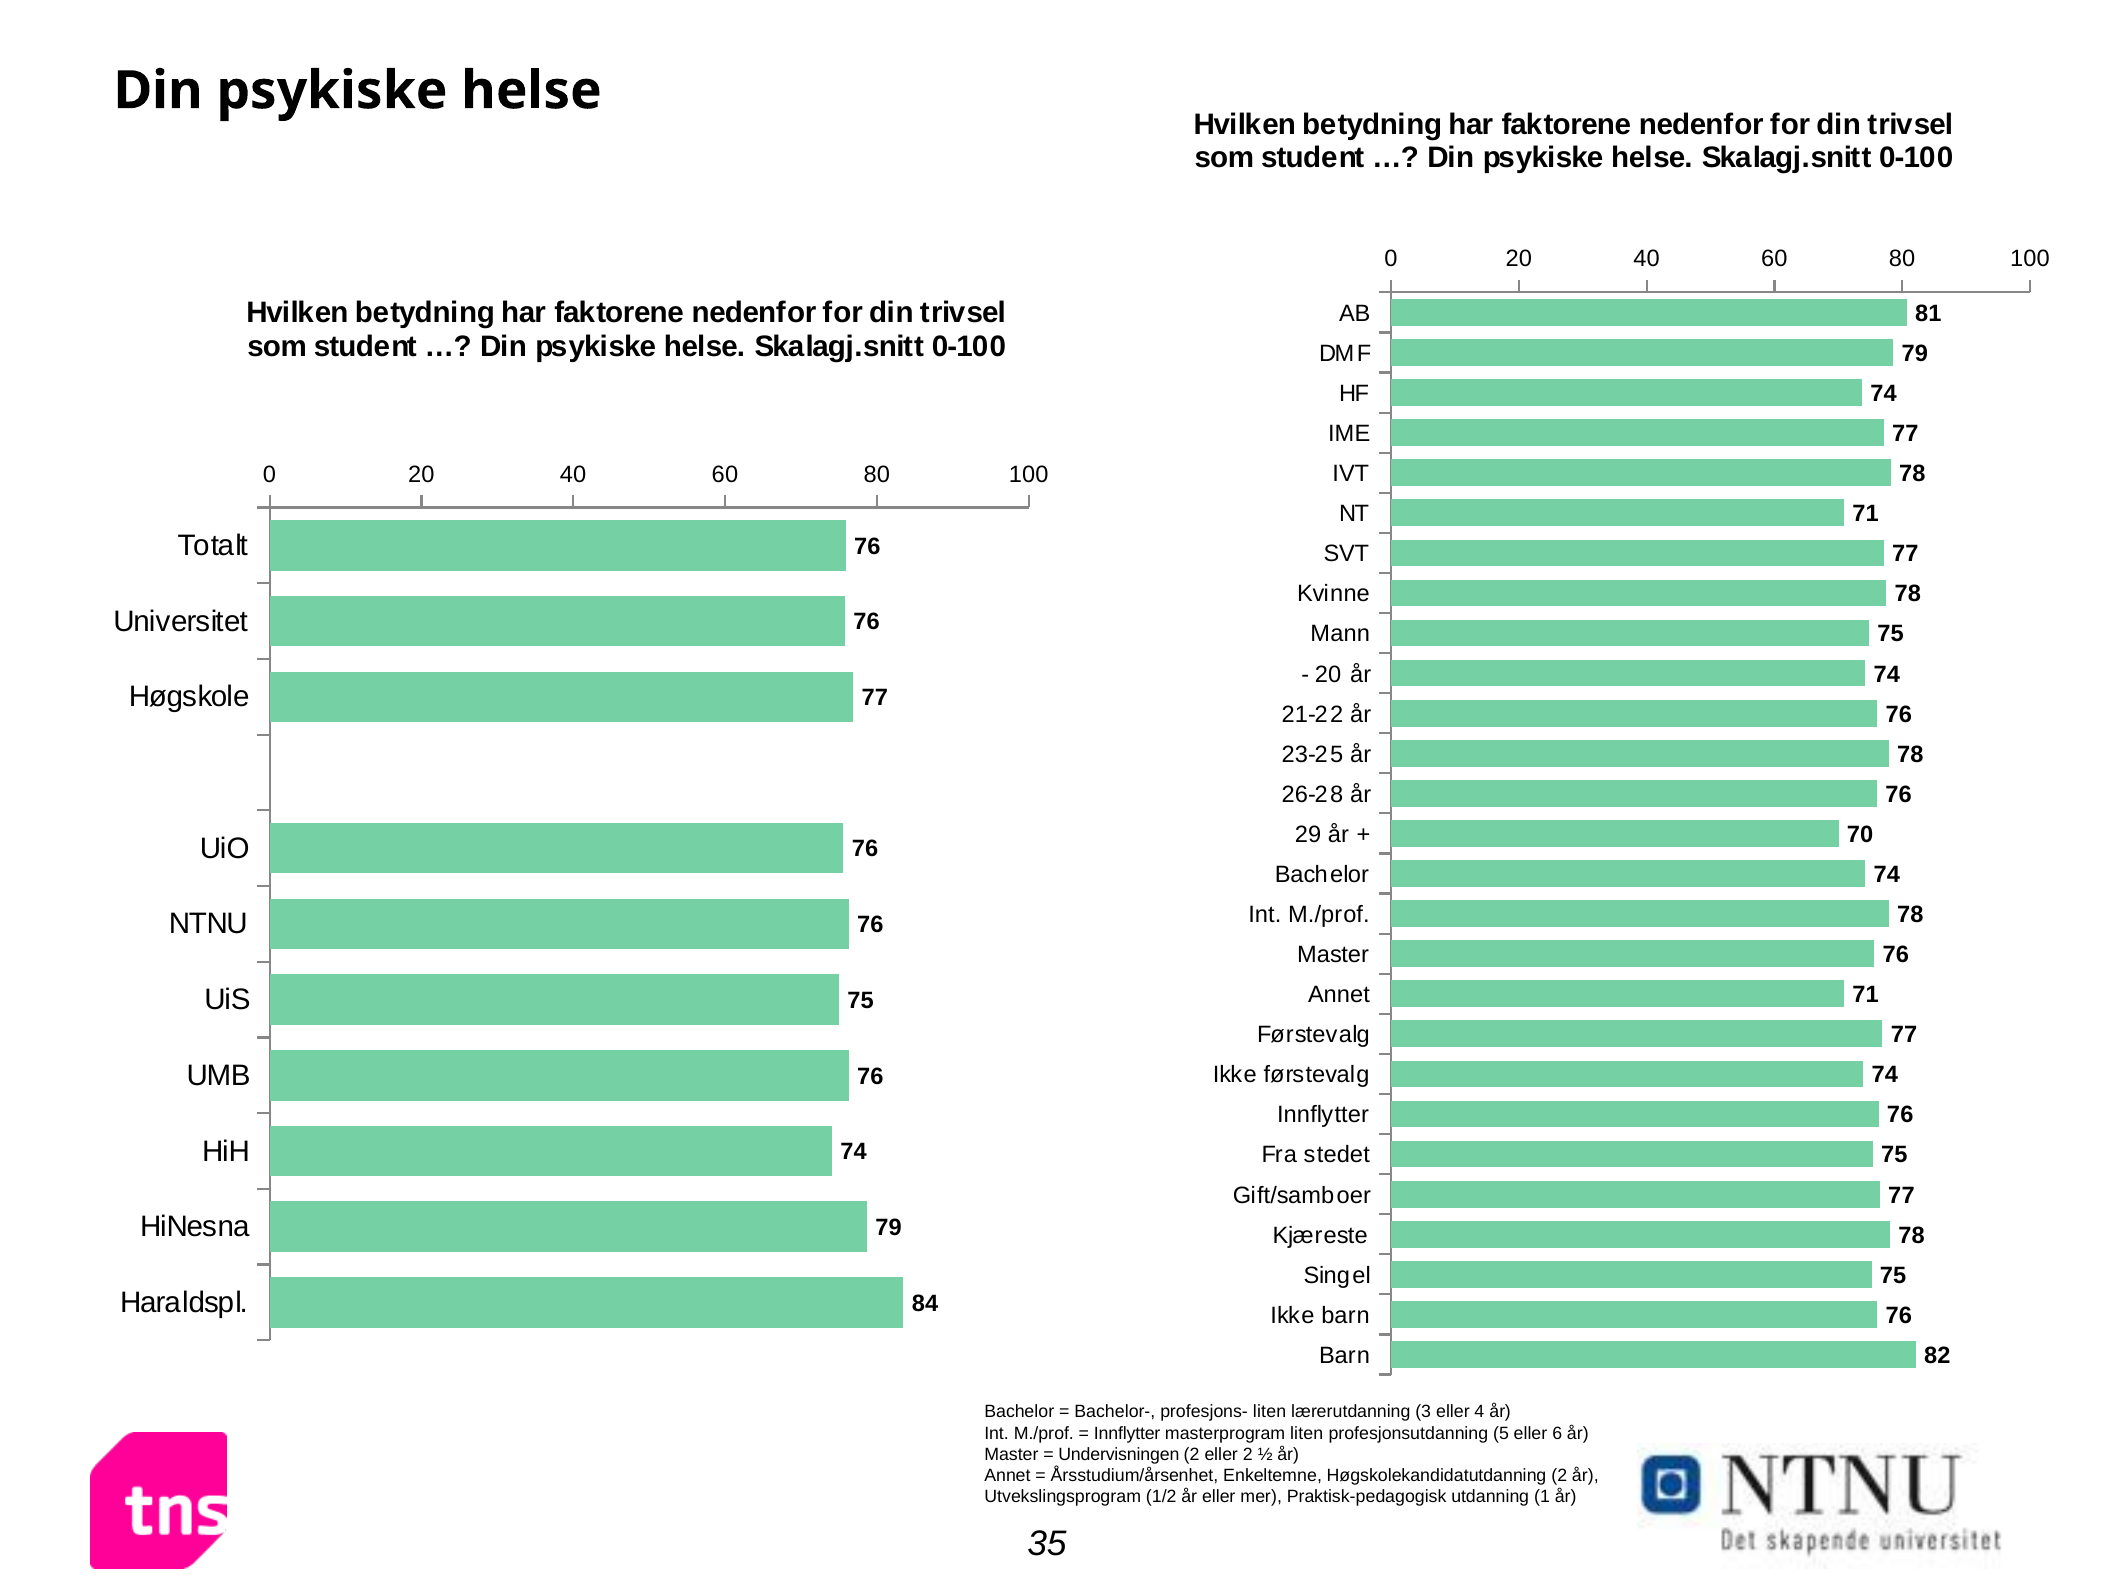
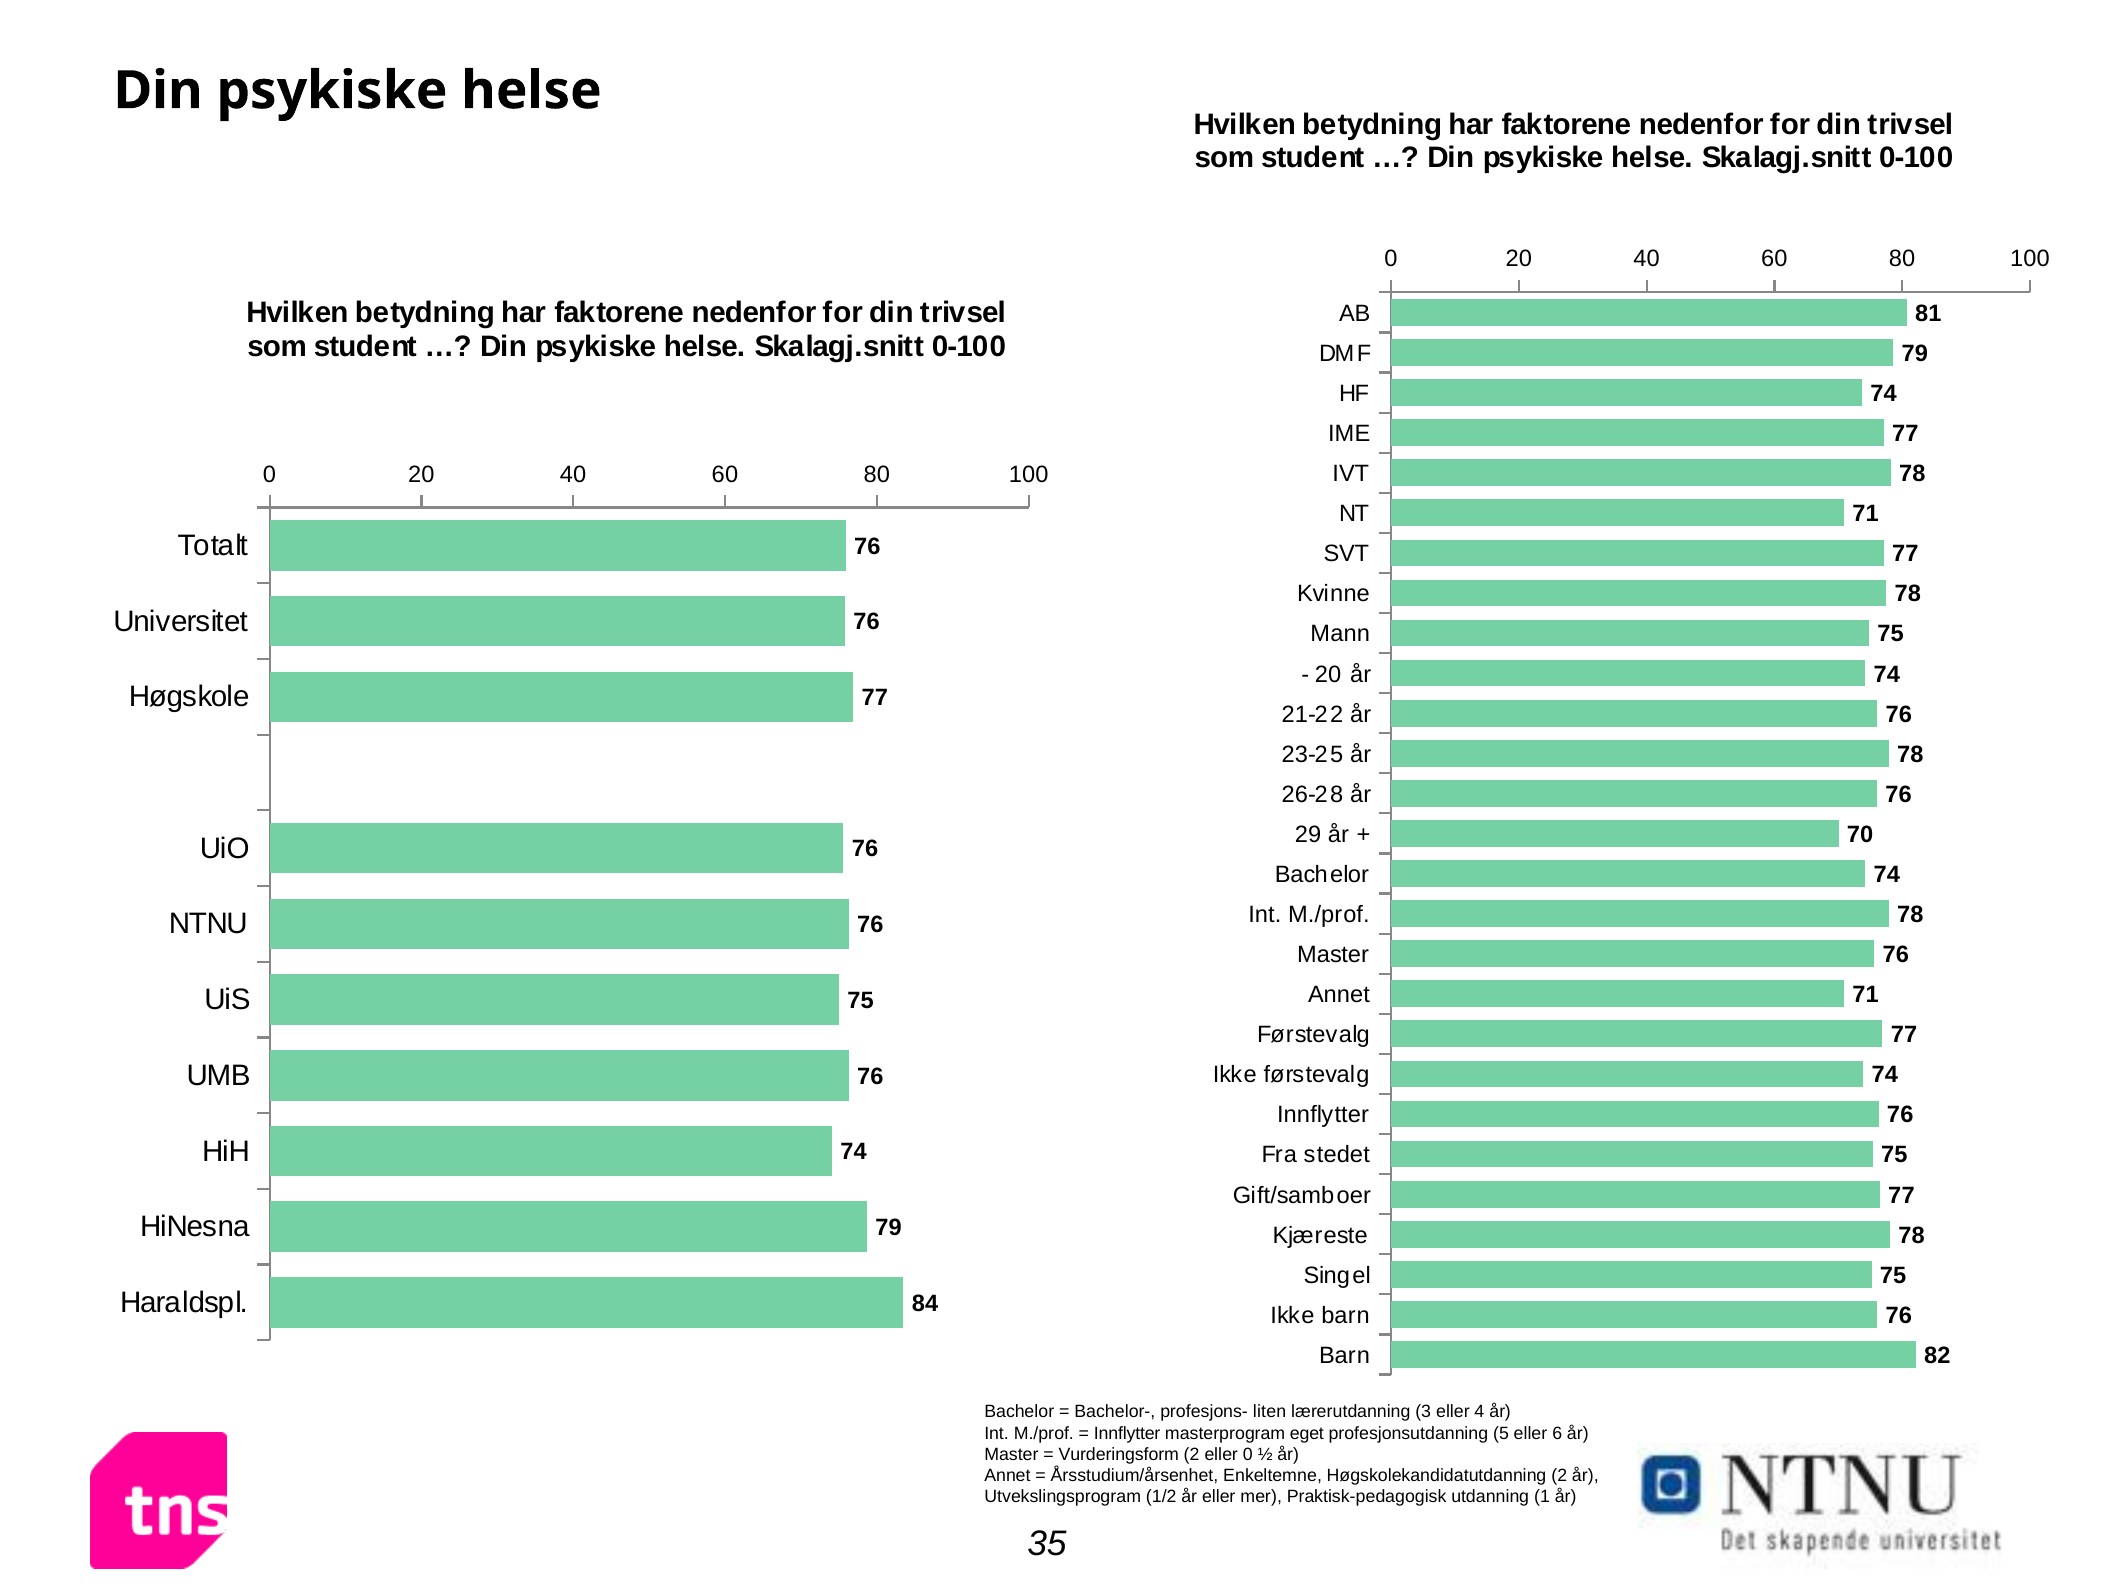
masterprogram liten: liten -> eget (1307, 1433)
Undervisningen: Undervisningen -> Vurderingsform (1119, 1454)
eller 2: 2 -> 0 (1248, 1454)
